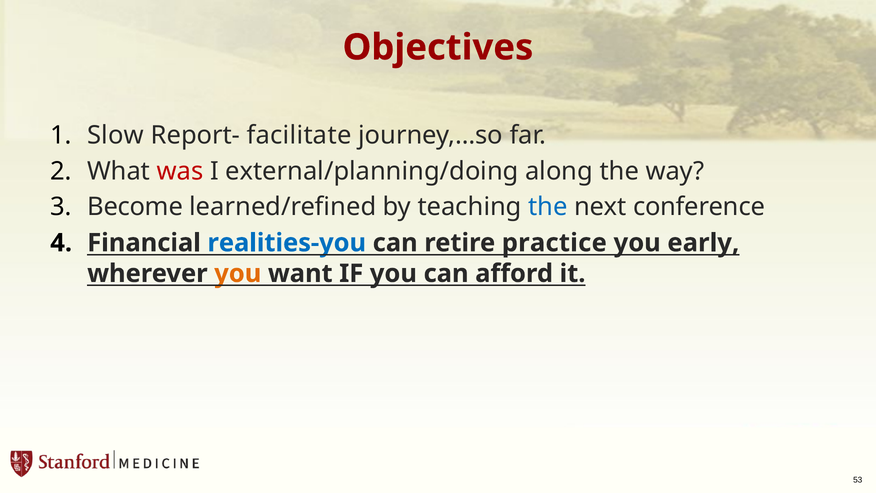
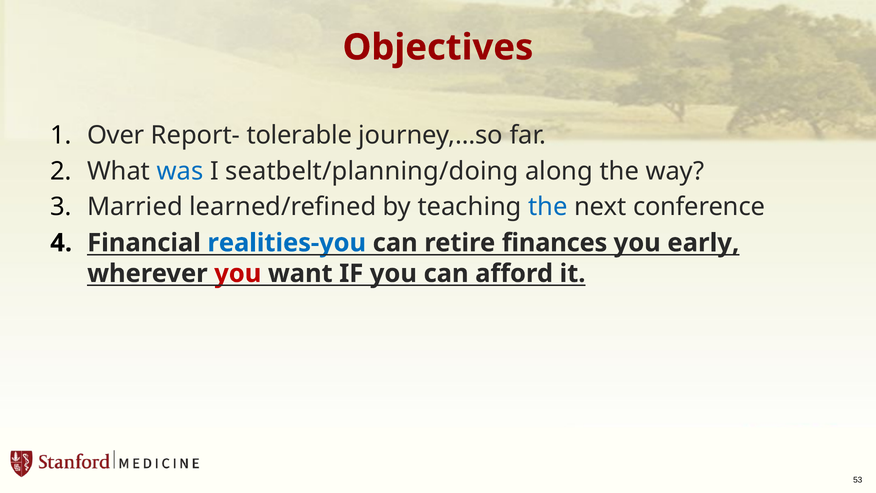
Slow: Slow -> Over (116, 135)
facilitate: facilitate -> tolerable (299, 135)
was colour: red -> blue (180, 171)
external/planning/doing: external/planning/doing -> seatbelt/planning/doing (372, 171)
Become: Become -> Married (135, 207)
practice: practice -> finances (555, 243)
you colour: orange -> red (238, 273)
